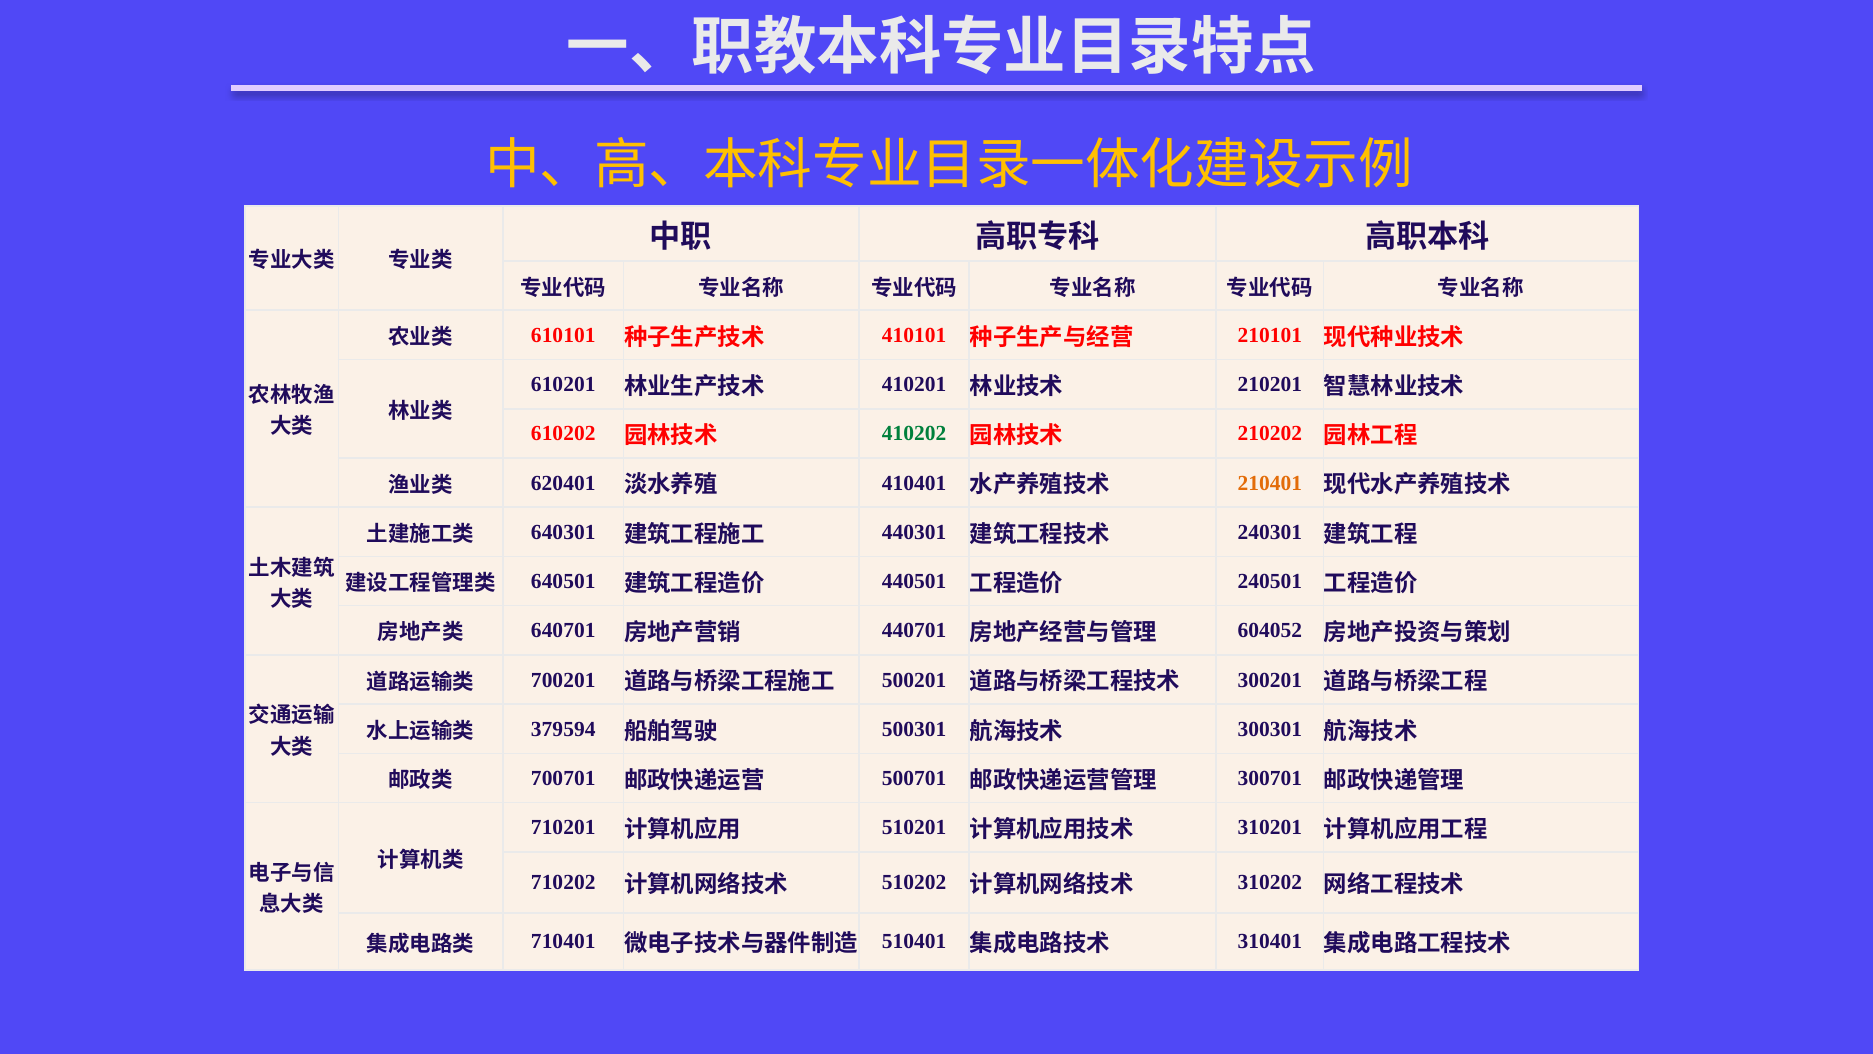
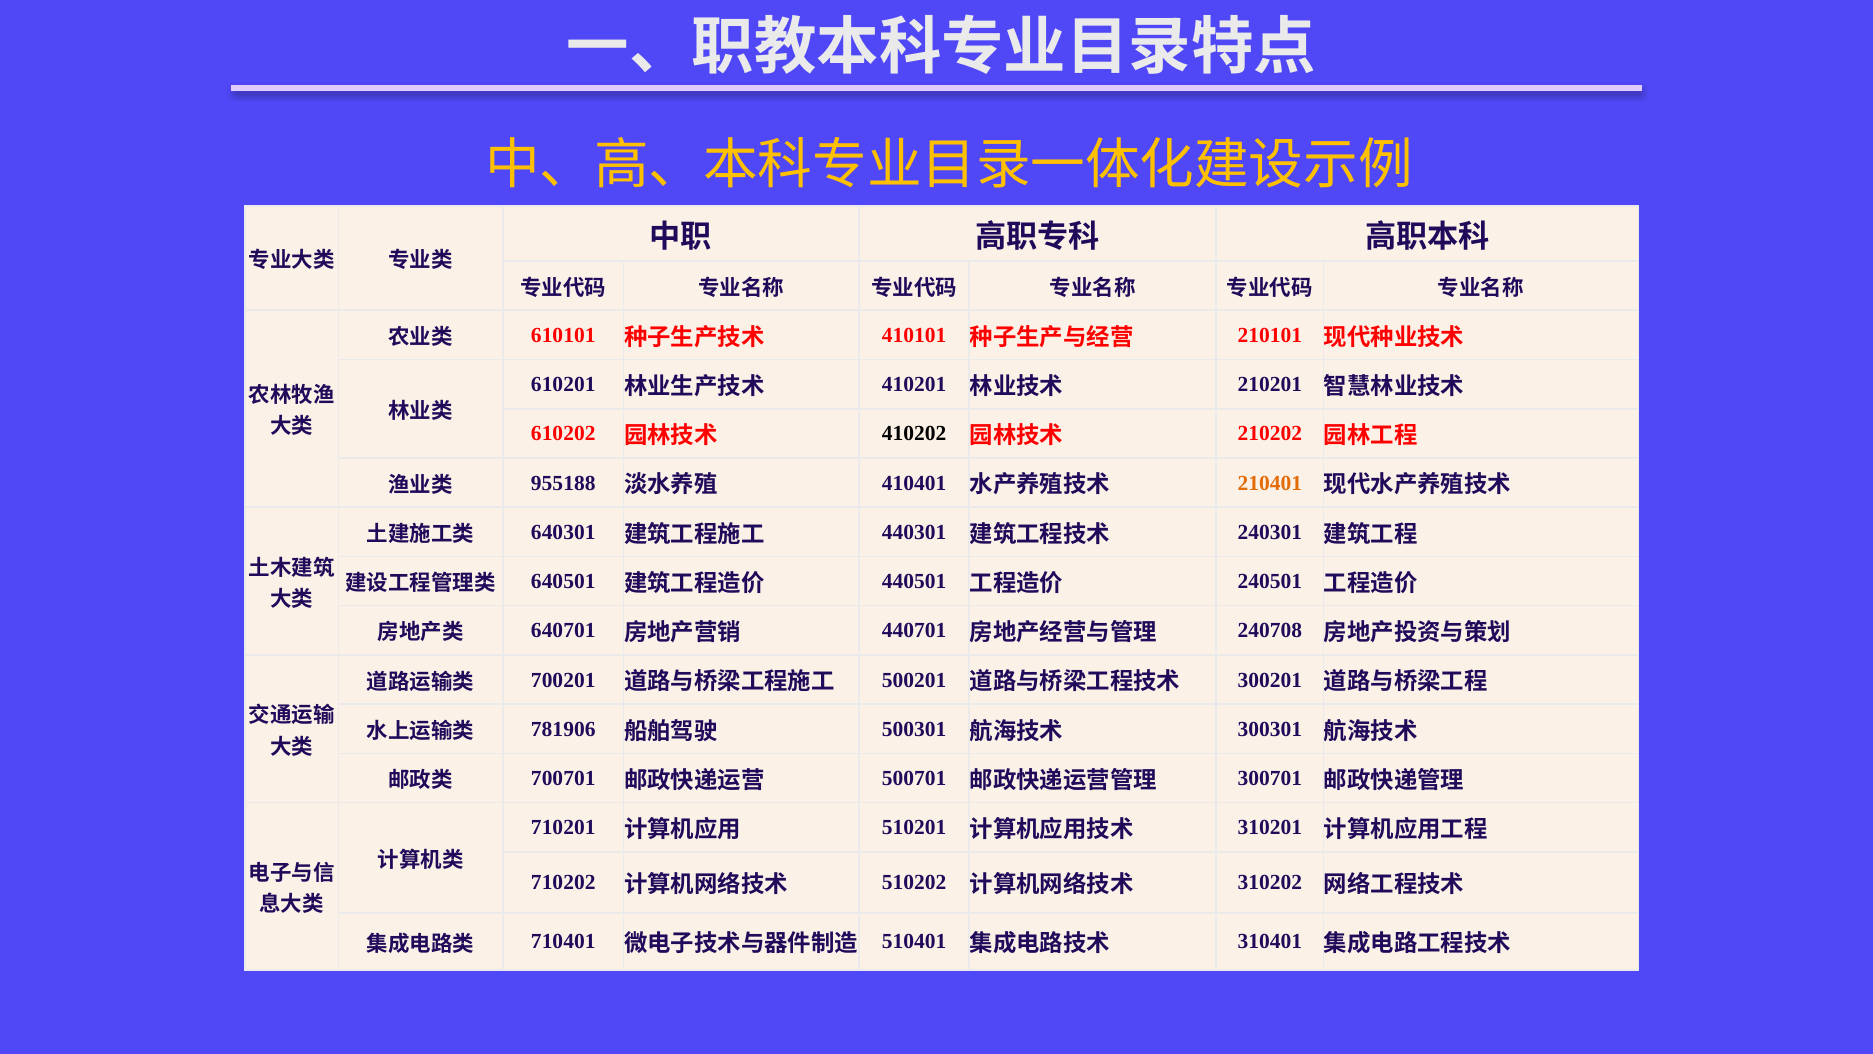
410202 colour: green -> black (914, 434)
620401: 620401 -> 955188 (563, 483)
604052: 604052 -> 240708 (1270, 630)
379594: 379594 -> 781906 (563, 729)
